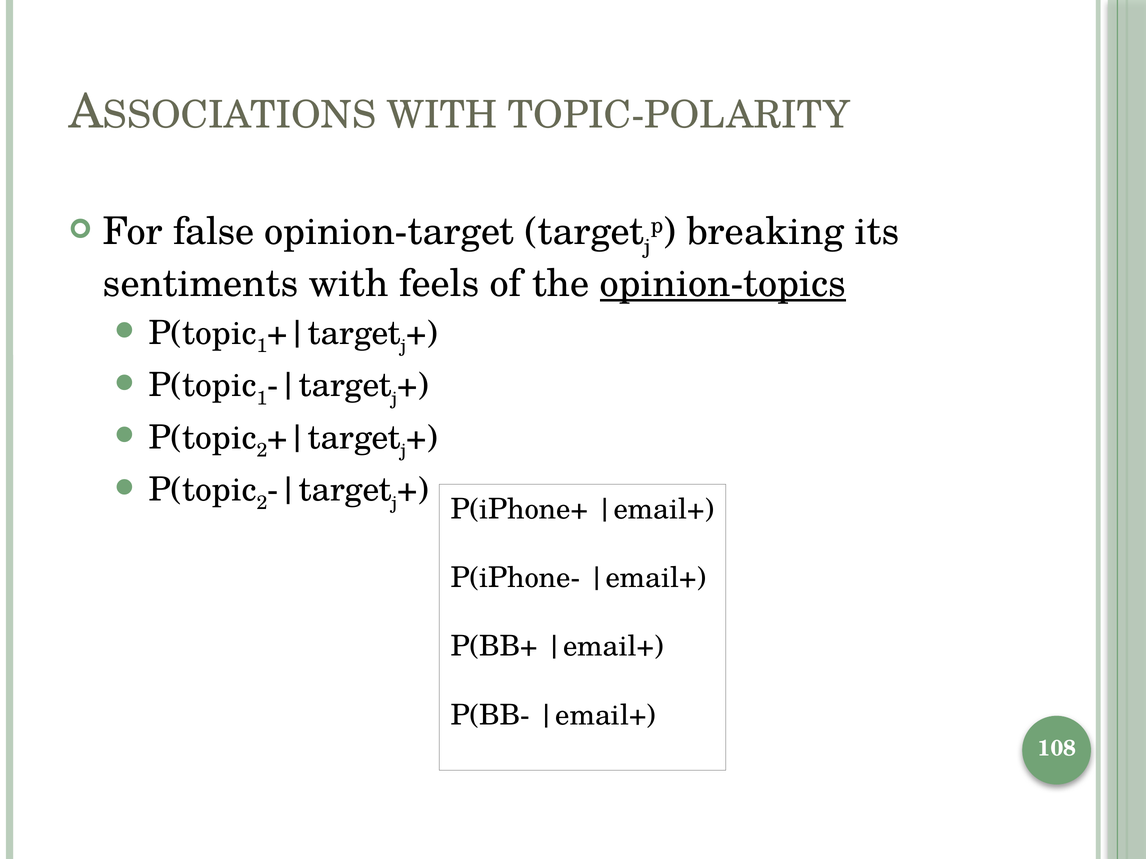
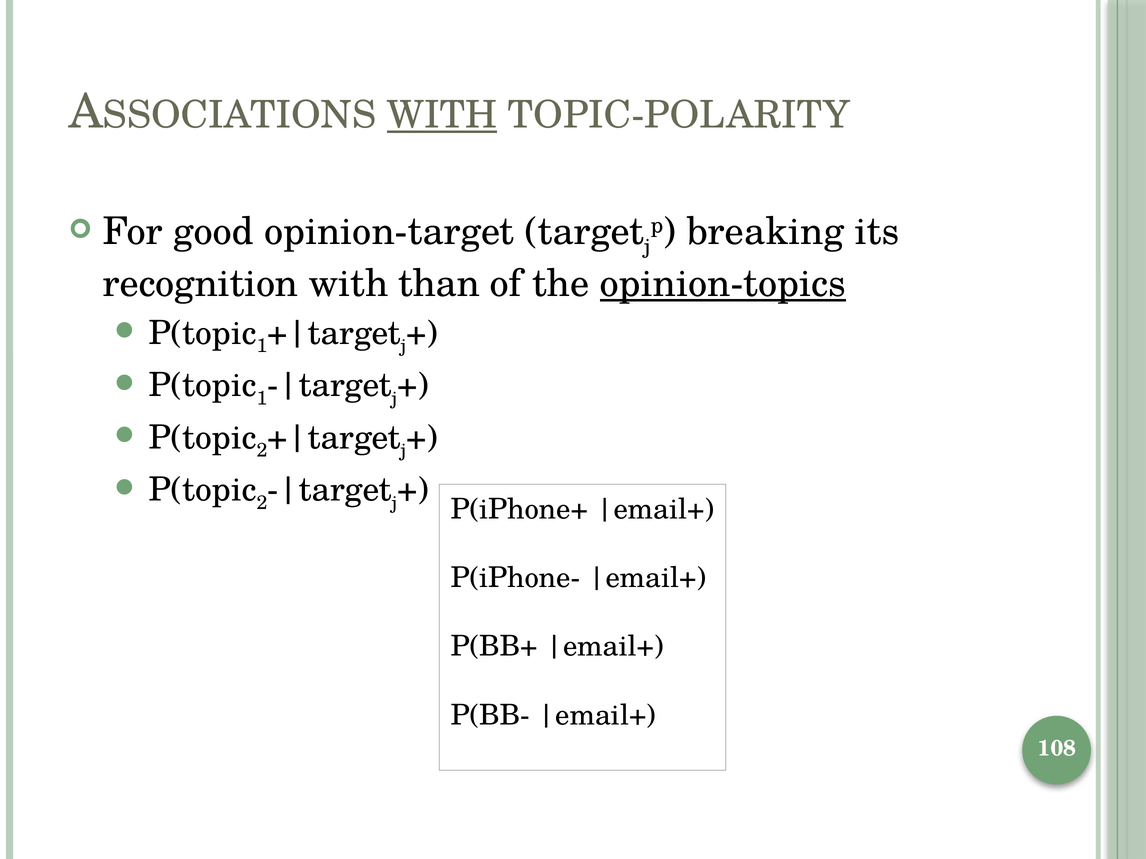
WITH underline: none -> present (442, 115)
false: false -> good (214, 232)
sentiments: sentiments -> recognition (201, 284)
feels: feels -> than (439, 284)
